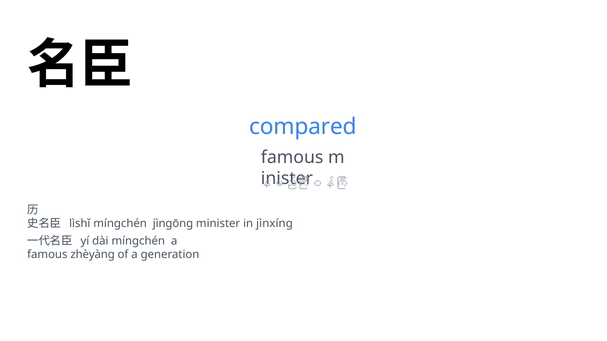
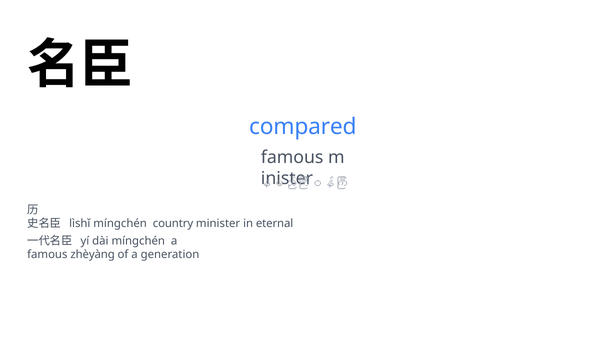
jìngōng: jìngōng -> country (173, 224)
jìnxíng: jìnxíng -> eternal (275, 224)
